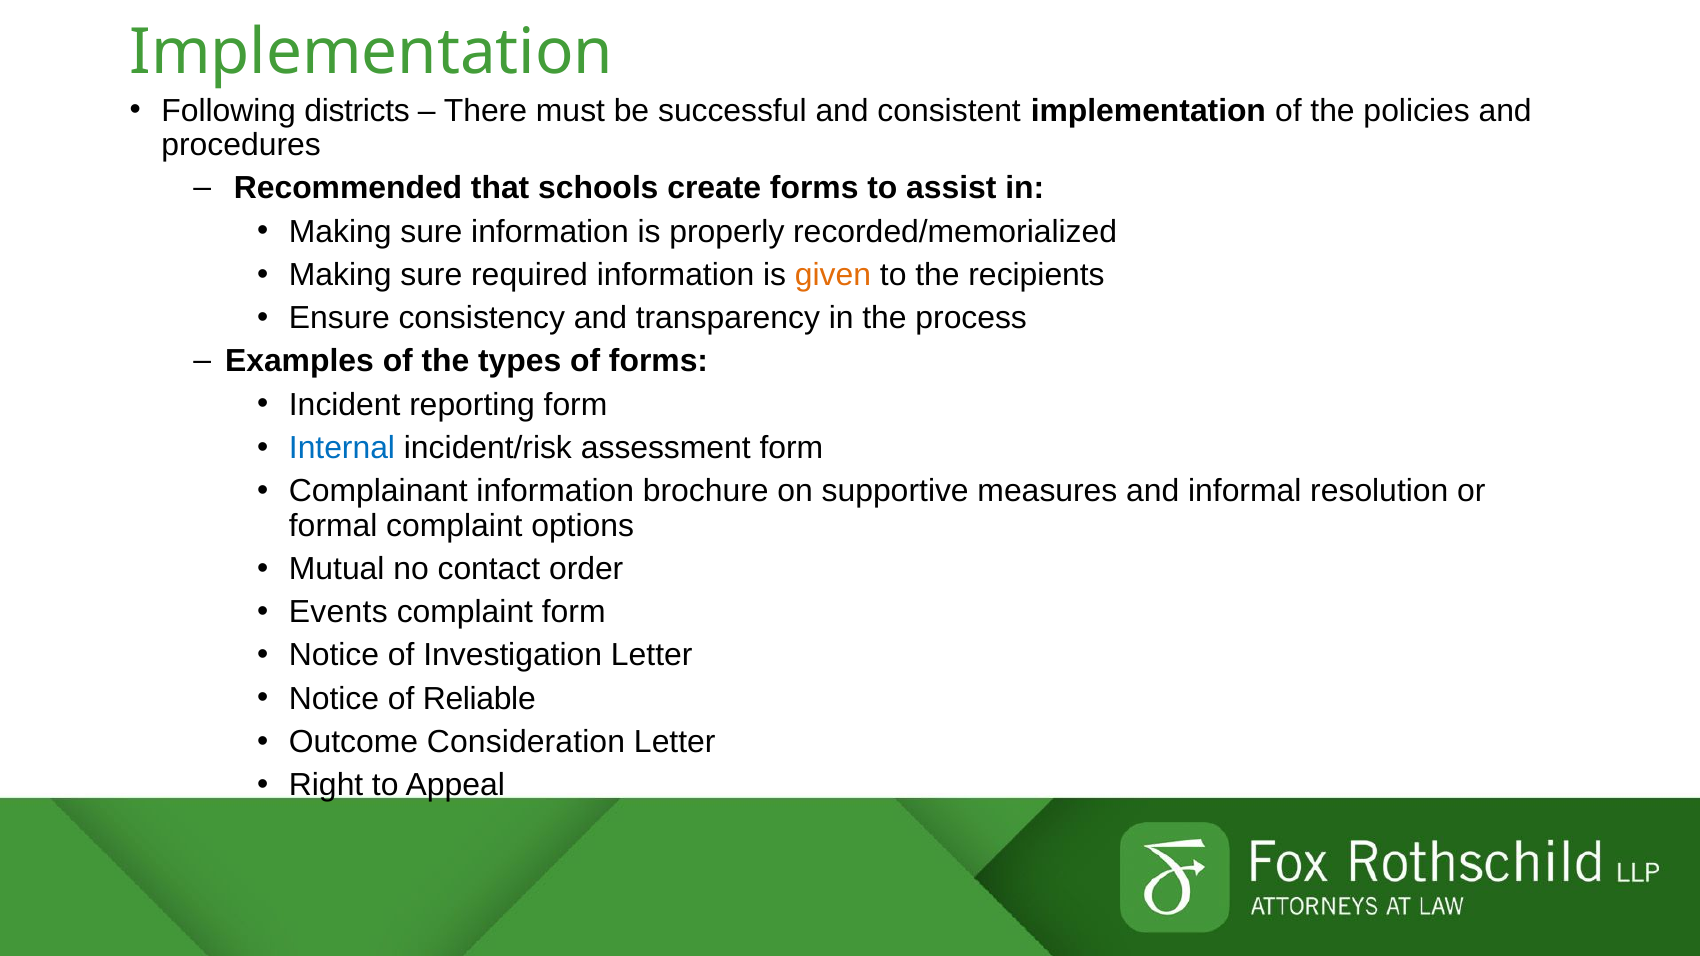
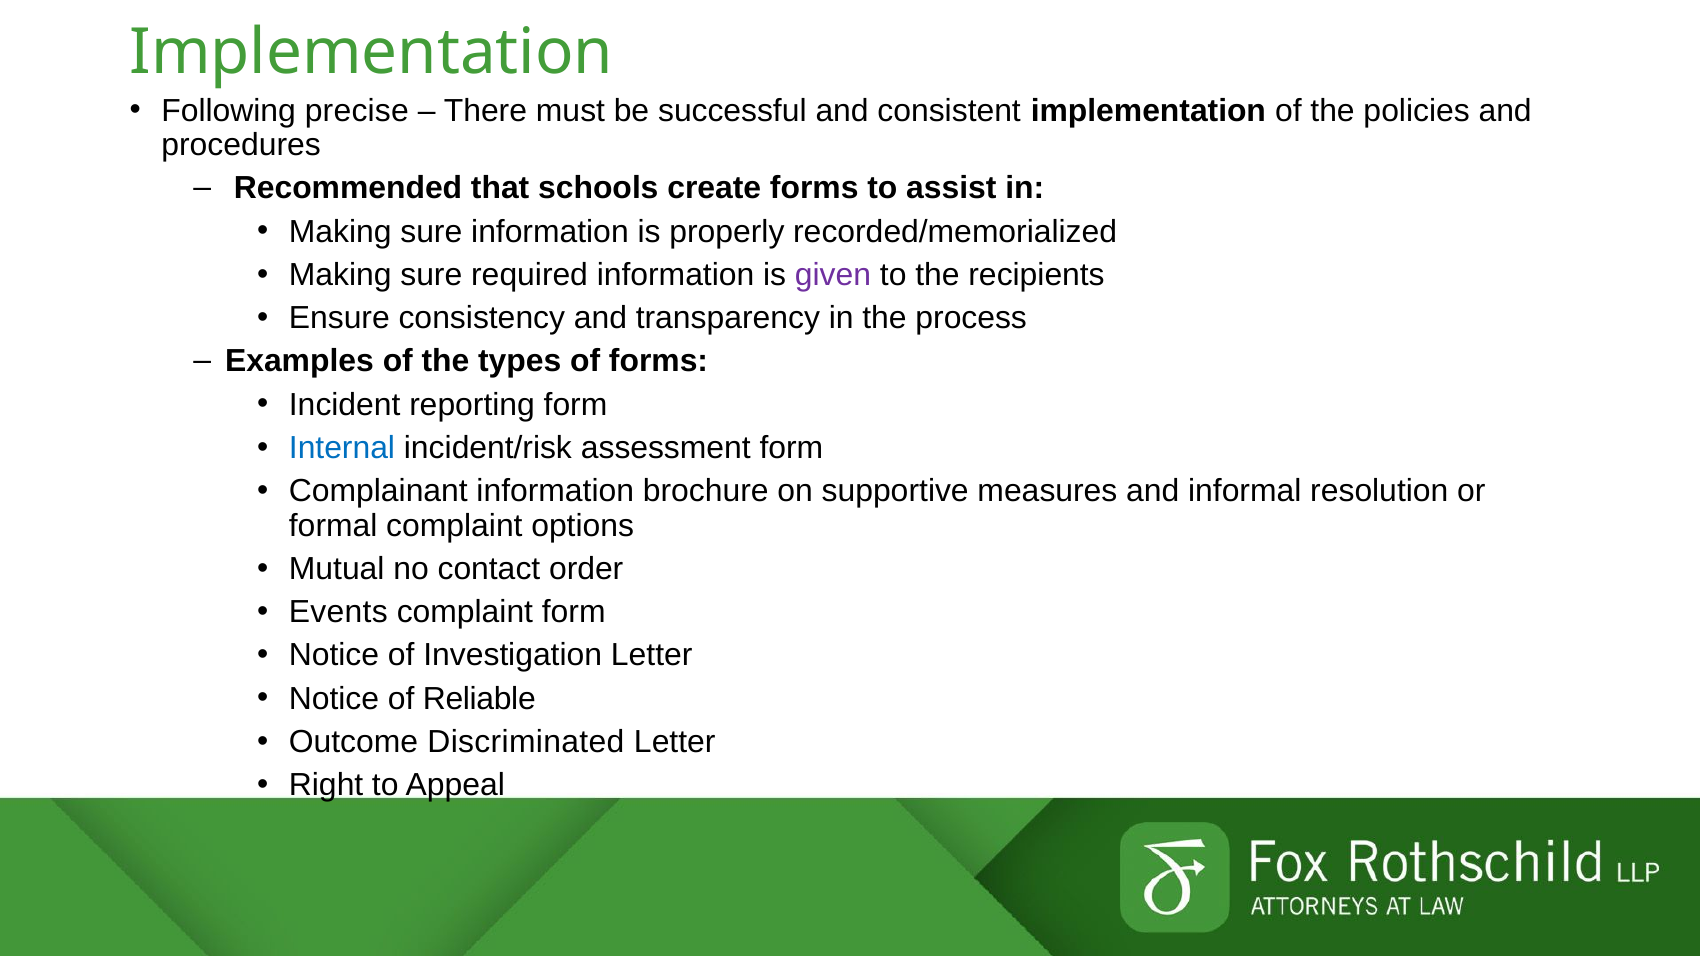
districts: districts -> precise (357, 111)
given colour: orange -> purple (833, 275)
Consideration: Consideration -> Discriminated (526, 742)
